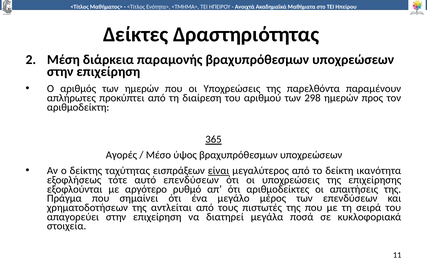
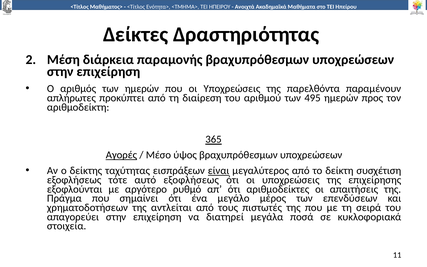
298: 298 -> 495 (313, 98)
Αγορές underline: none -> present (121, 155)
ικανότητα: ικανότητα -> συσχέτιση (379, 171)
αυτό επενδύσεων: επενδύσεων -> εξοφλήσεως (191, 180)
